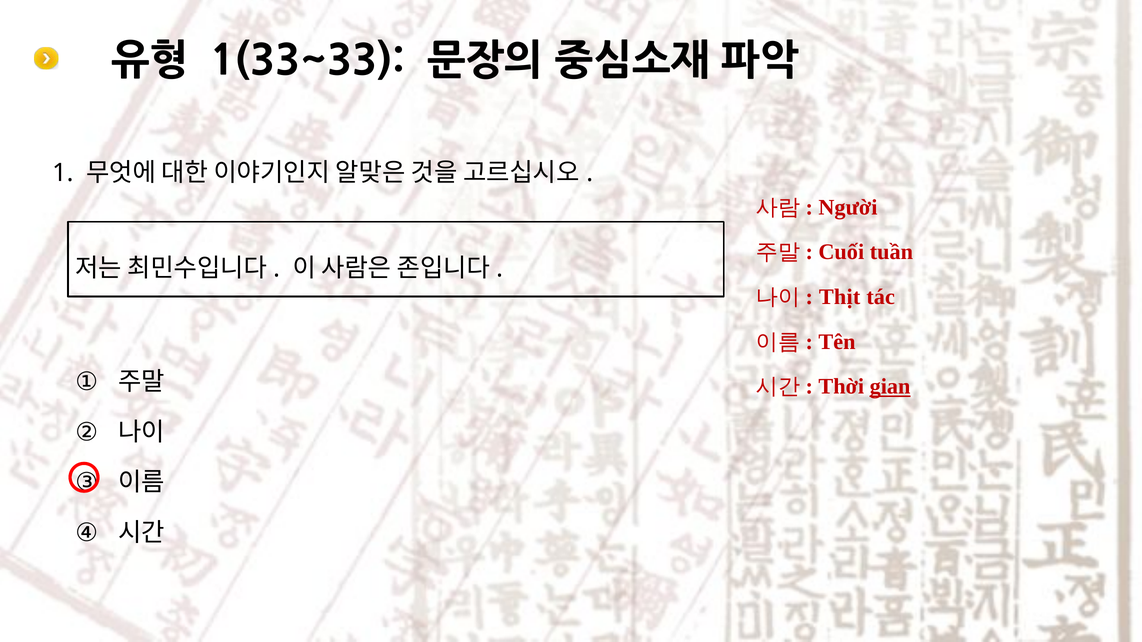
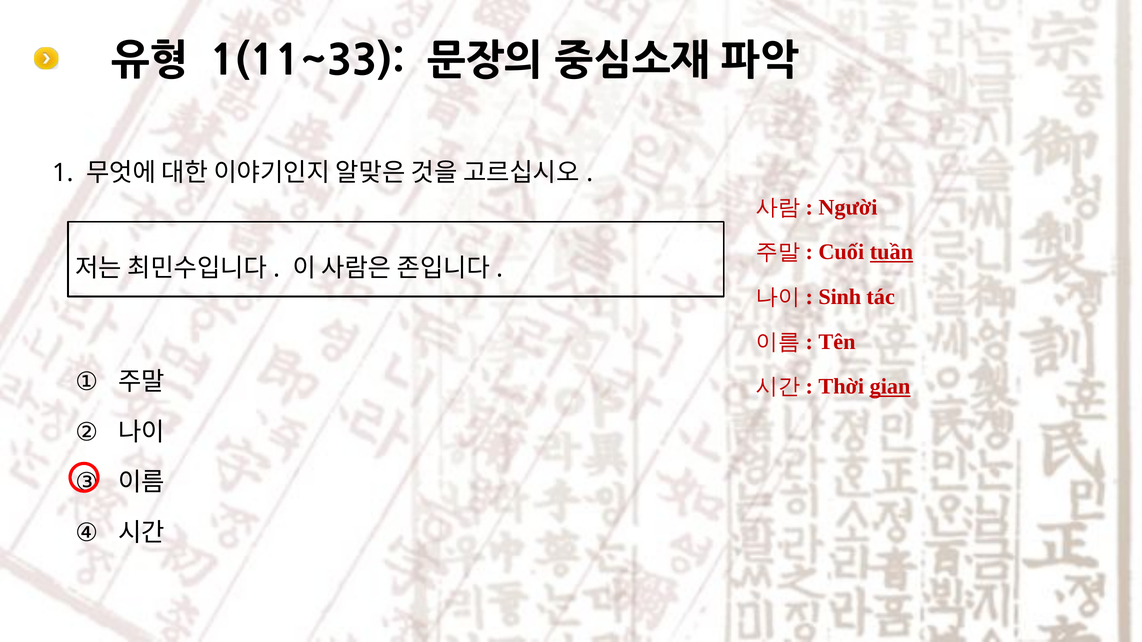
1(33~33: 1(33~33 -> 1(11~33 (308, 61)
tuần underline: none -> present (891, 252)
Thịt: Thịt -> Sinh (840, 297)
